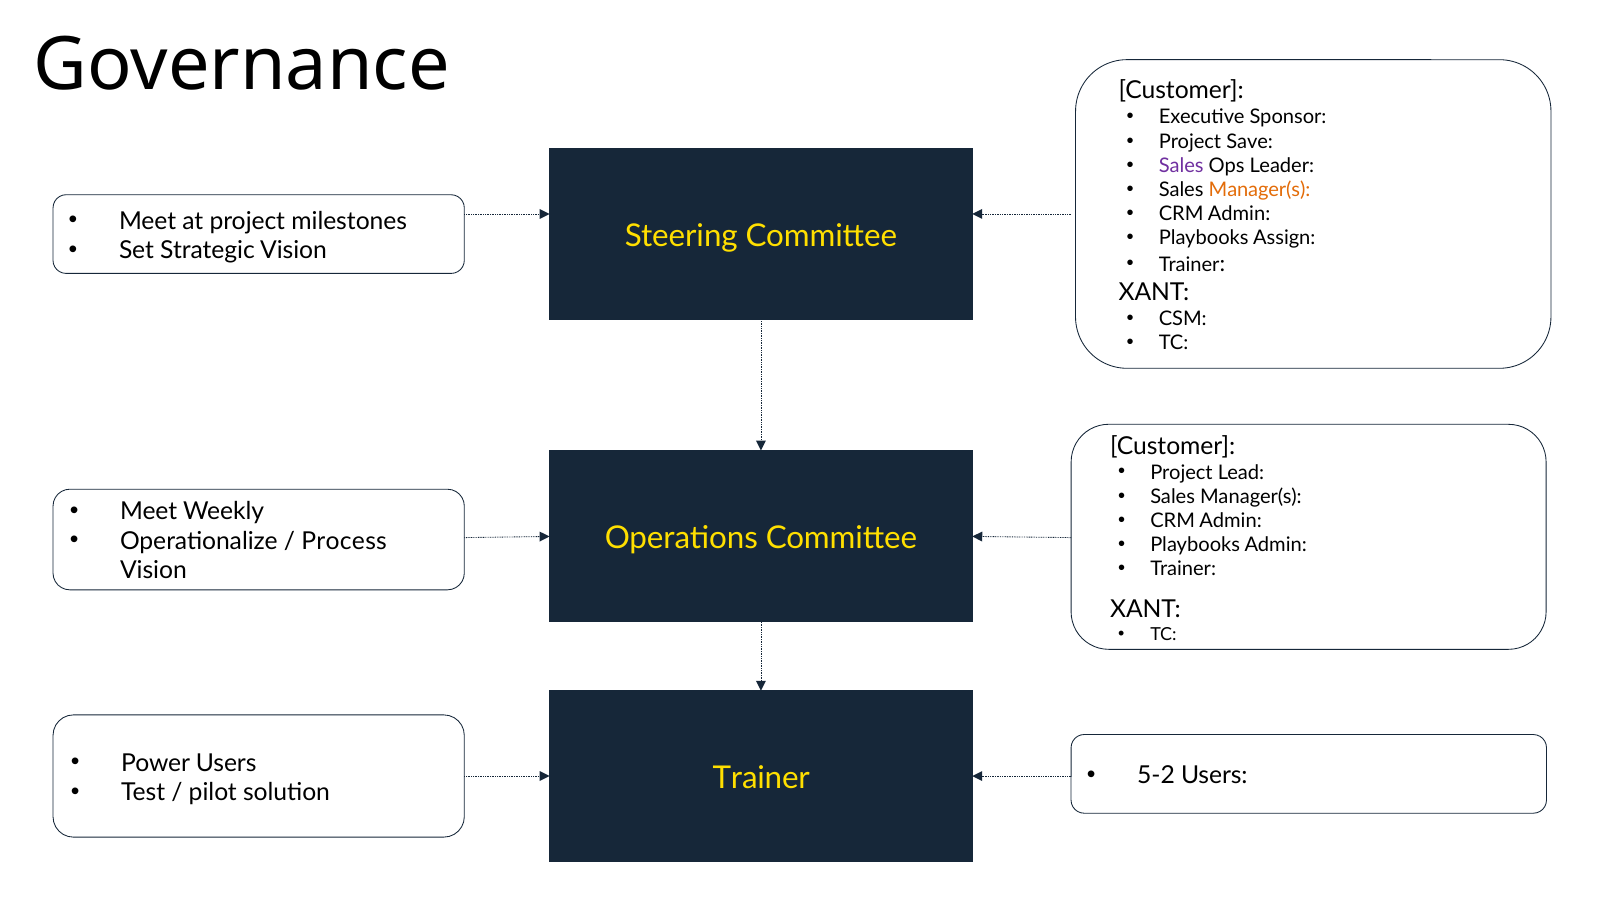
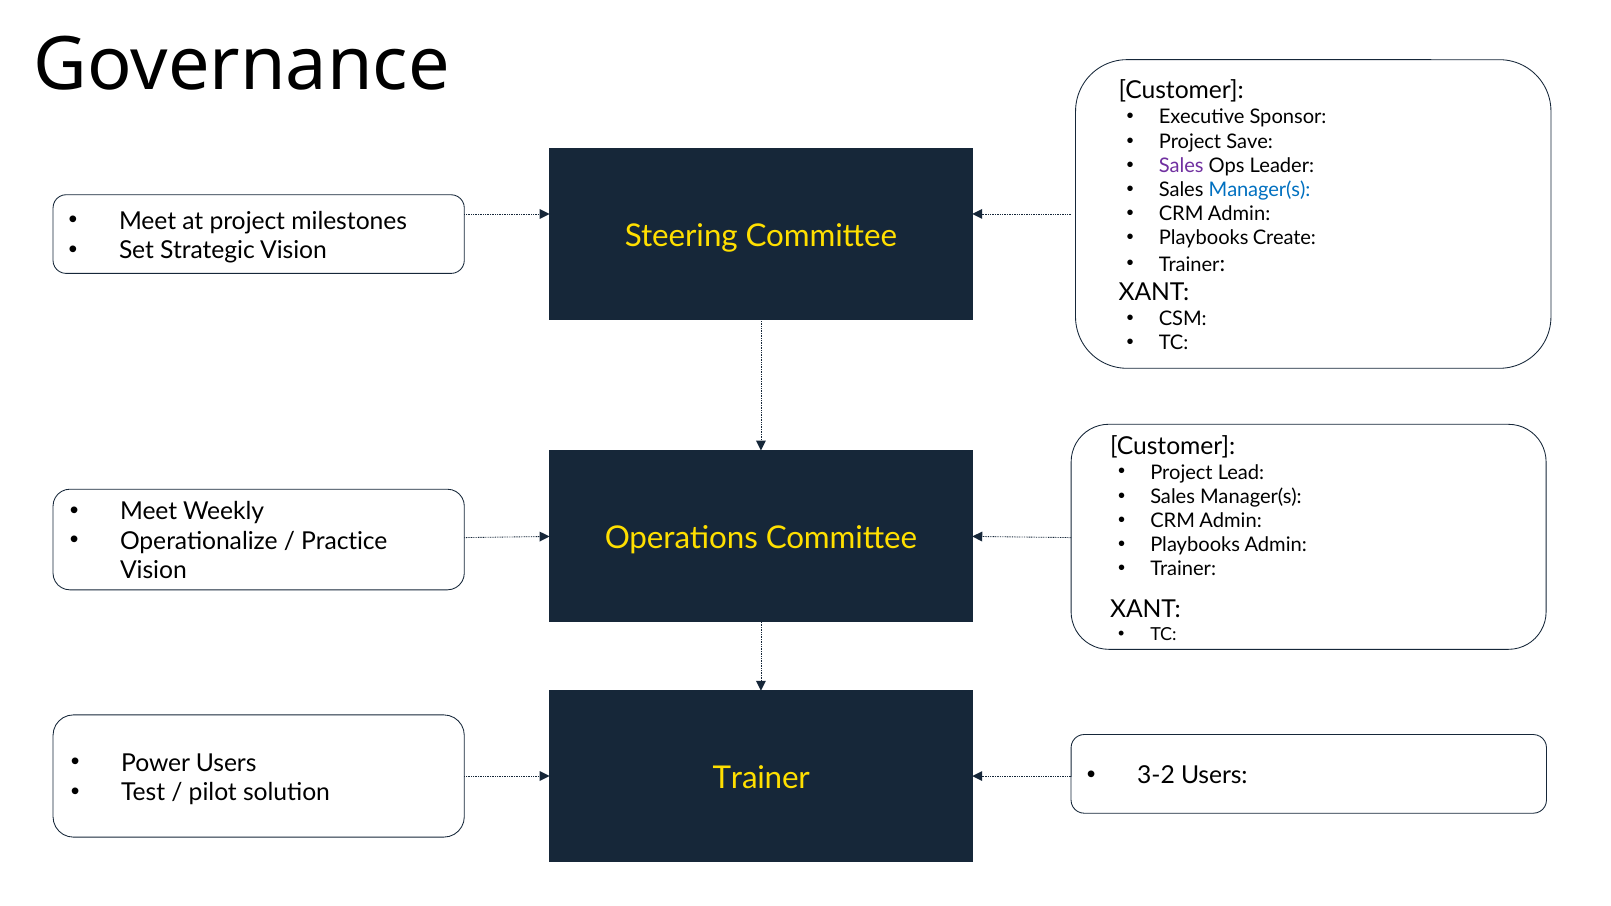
Manager(s colour: orange -> blue (1260, 190)
Assign: Assign -> Create (1284, 238)
Process: Process -> Practice (344, 541)
5-2: 5-2 -> 3-2 (1156, 776)
